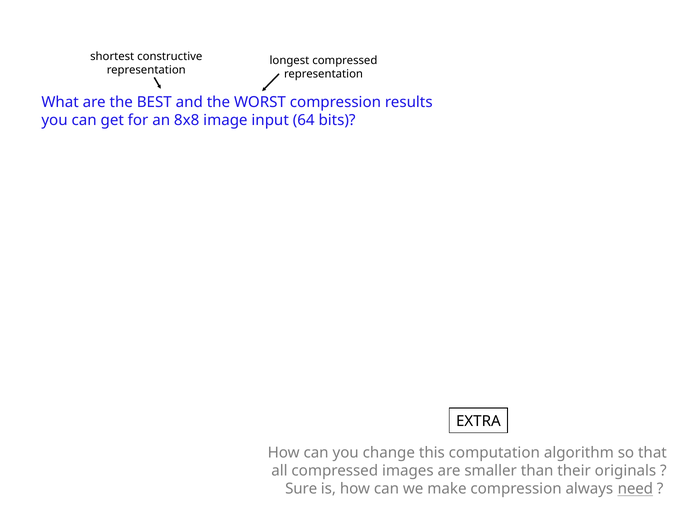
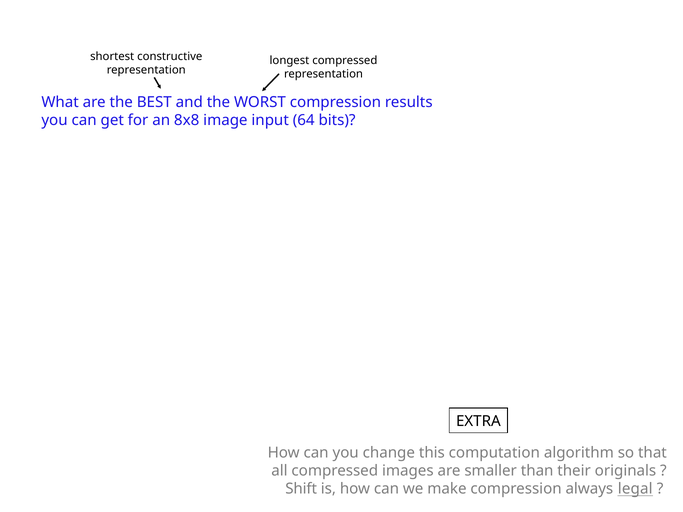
Sure: Sure -> Shift (301, 489)
need: need -> legal (635, 489)
